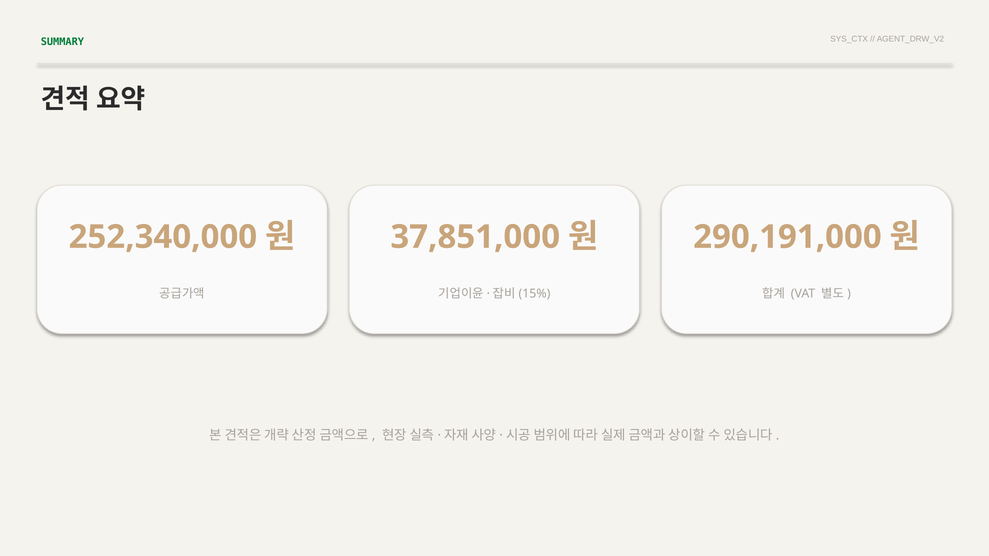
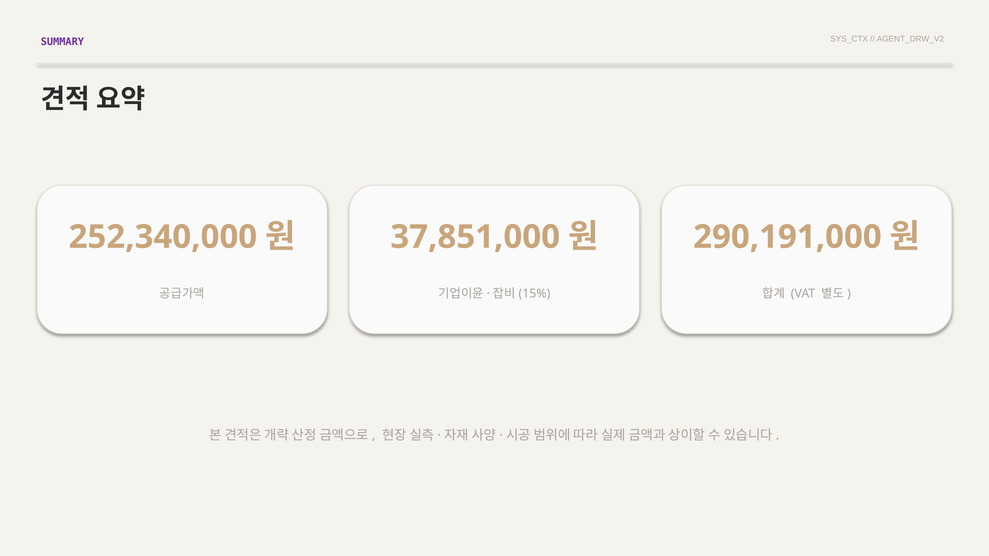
SUMMARY colour: green -> purple (62, 42)
